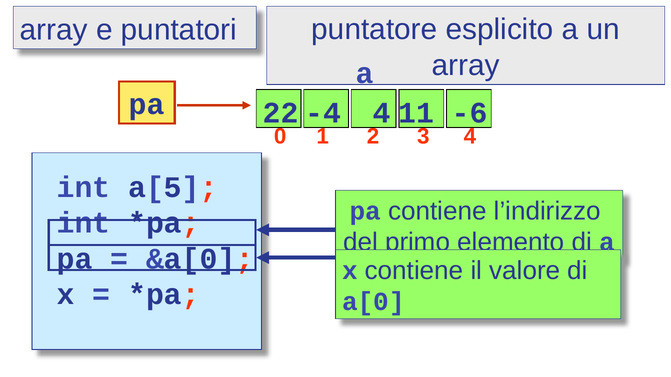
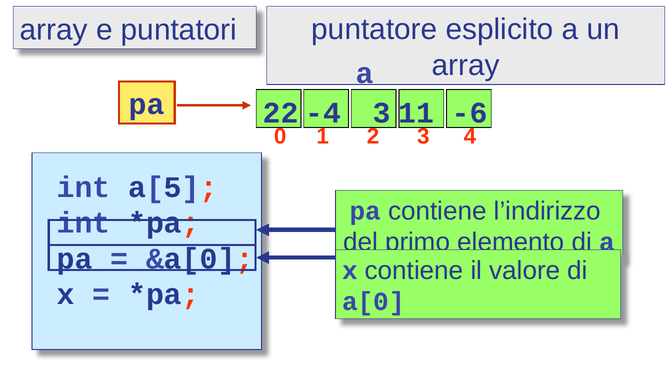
-4 4: 4 -> 3 (382, 113)
